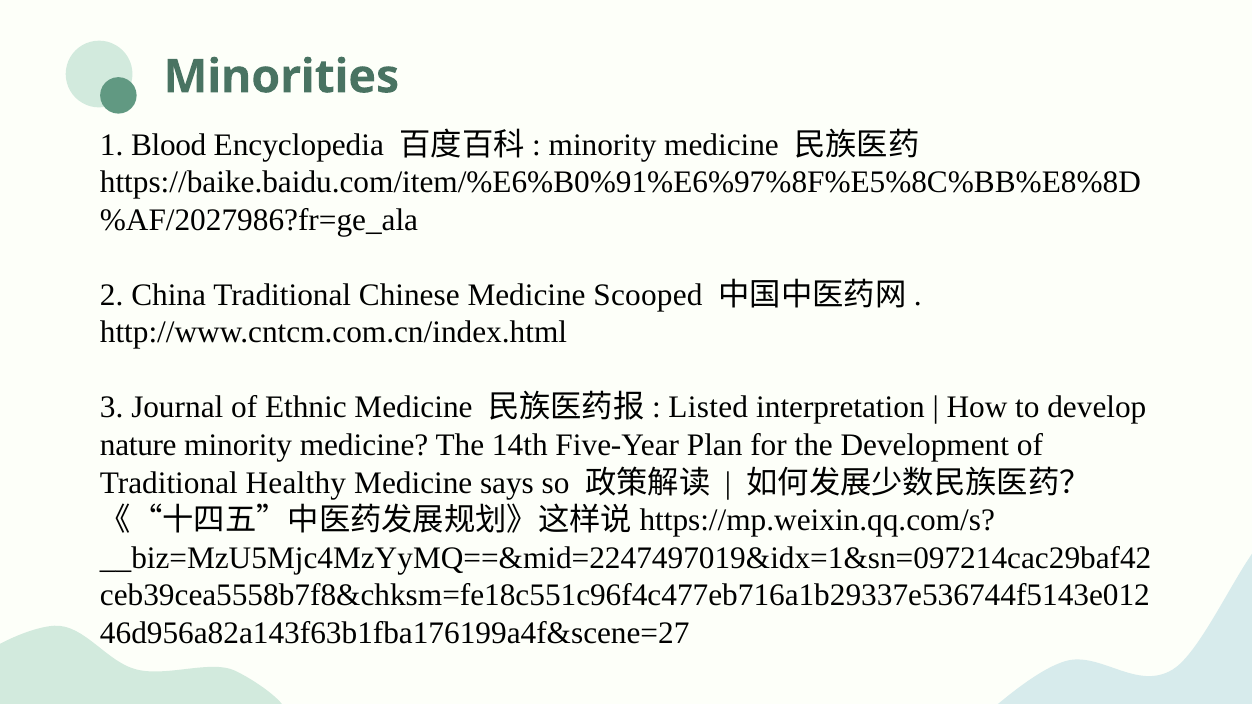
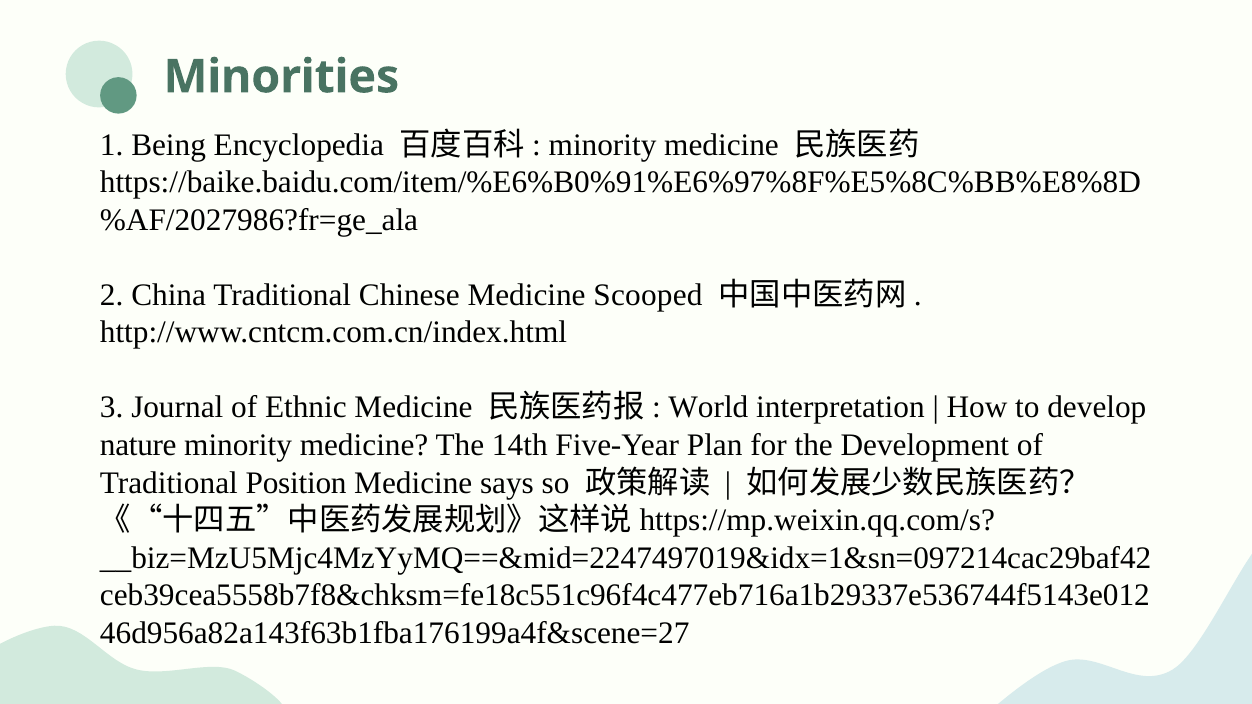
Blood: Blood -> Being (169, 145)
Listed: Listed -> World (708, 408)
Healthy: Healthy -> Position (296, 483)
